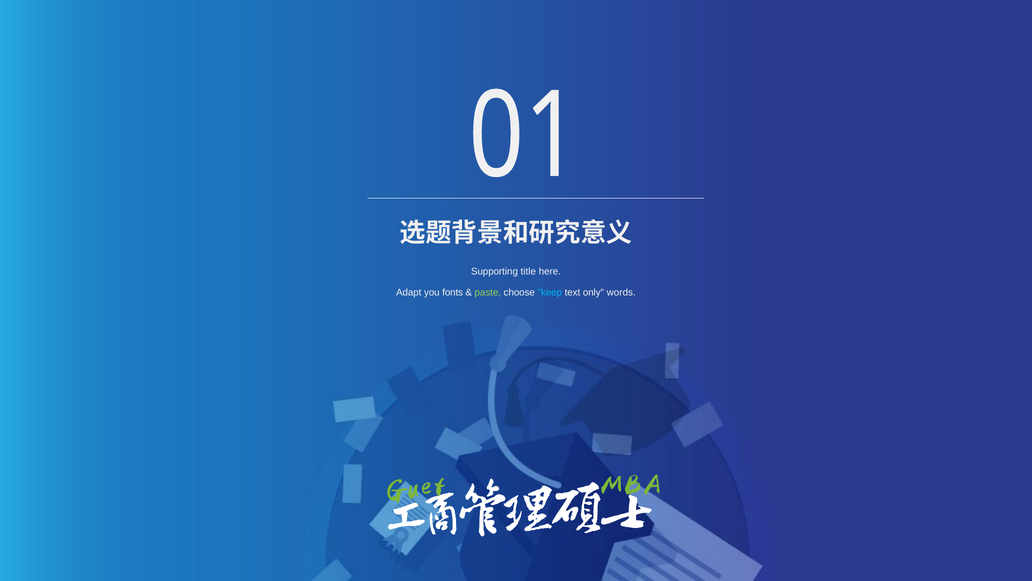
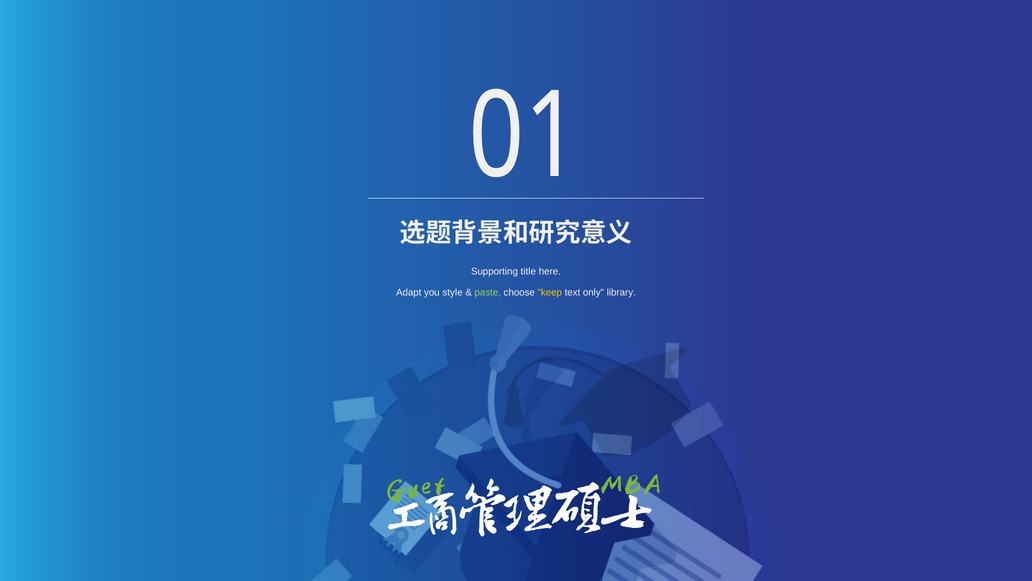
fonts: fonts -> style (453, 292)
keep colour: light blue -> yellow (550, 292)
words: words -> library (621, 292)
